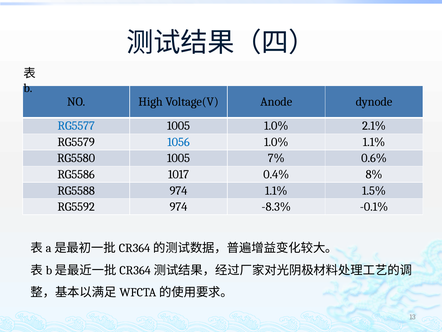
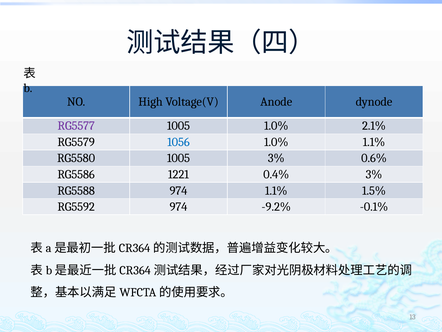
RG5577 colour: blue -> purple (76, 126)
1005 7%: 7% -> 3% (276, 158)
1017: 1017 -> 1221 (178, 174)
0.4% 8%: 8% -> 3% (374, 174)
-8.3%: -8.3% -> -9.2% (276, 206)
